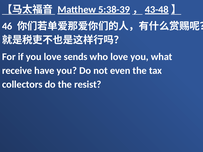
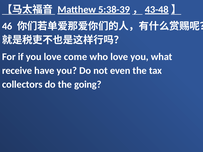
sends: sends -> come (76, 57)
resist: resist -> going (88, 85)
